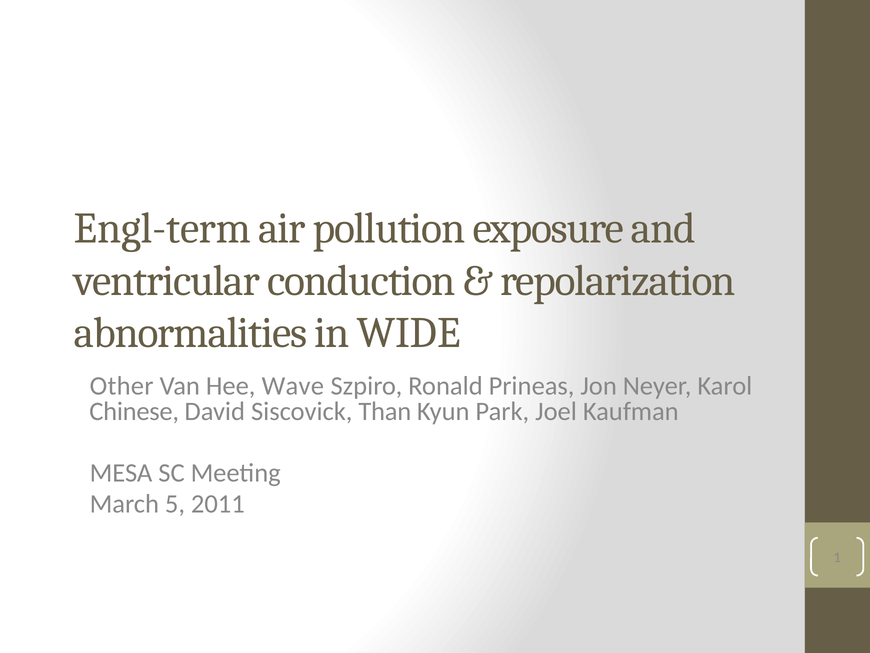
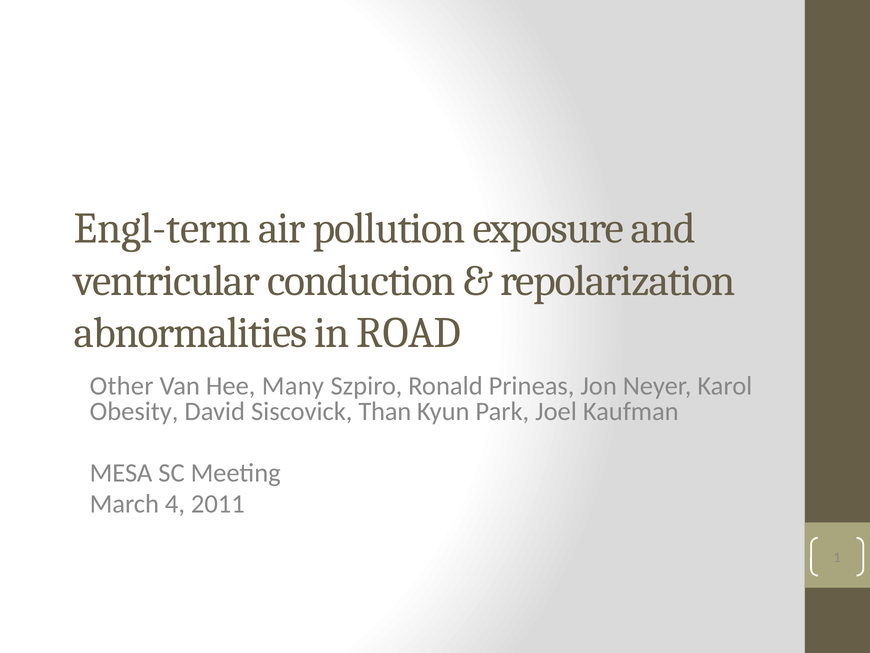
WIDE: WIDE -> ROAD (409, 333)
Wave: Wave -> Many (293, 386)
Chinese: Chinese -> Obesity (134, 411)
5: 5 -> 4 (175, 504)
